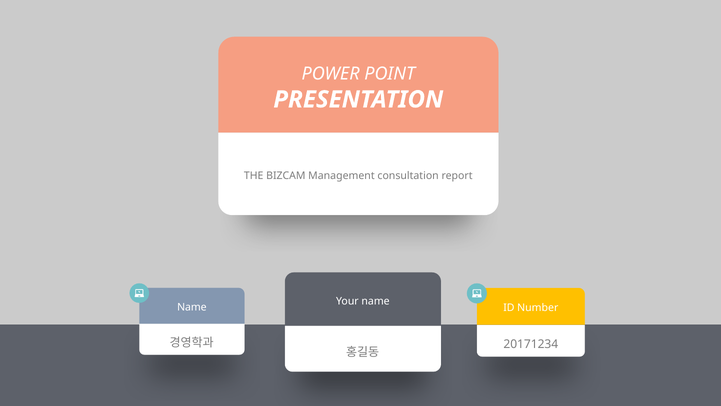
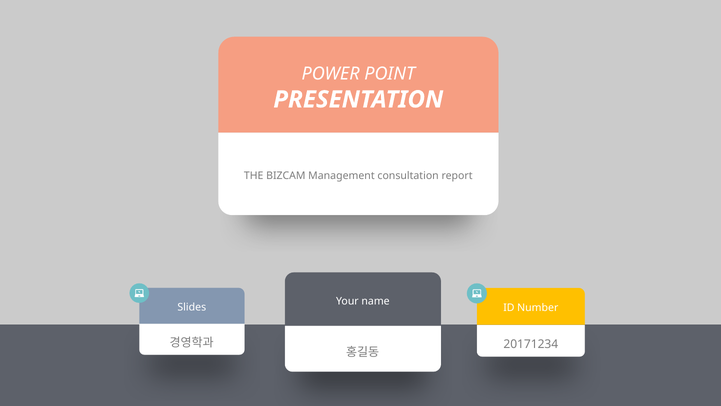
Name: Name -> Slides (192, 307)
